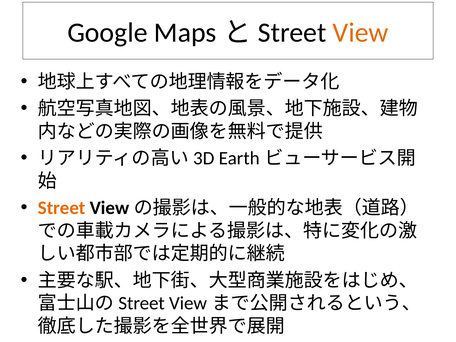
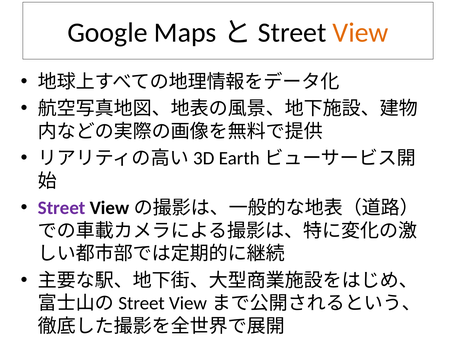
Street colour: orange -> purple (62, 208)
